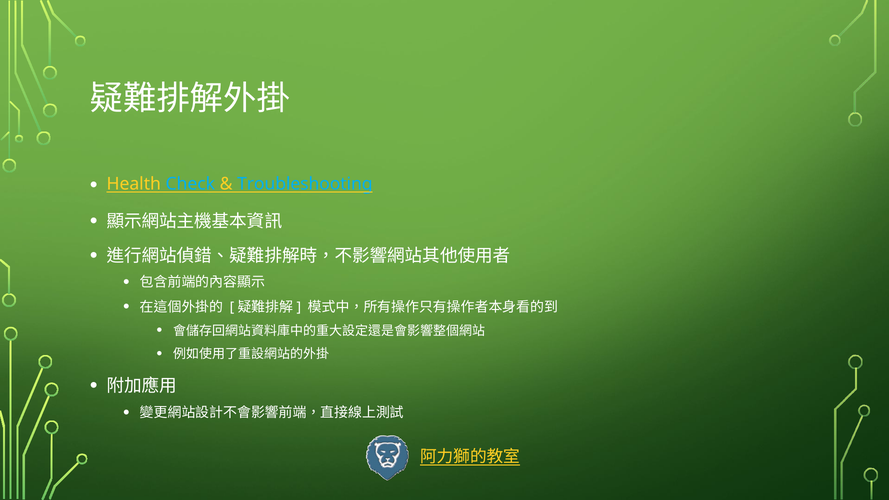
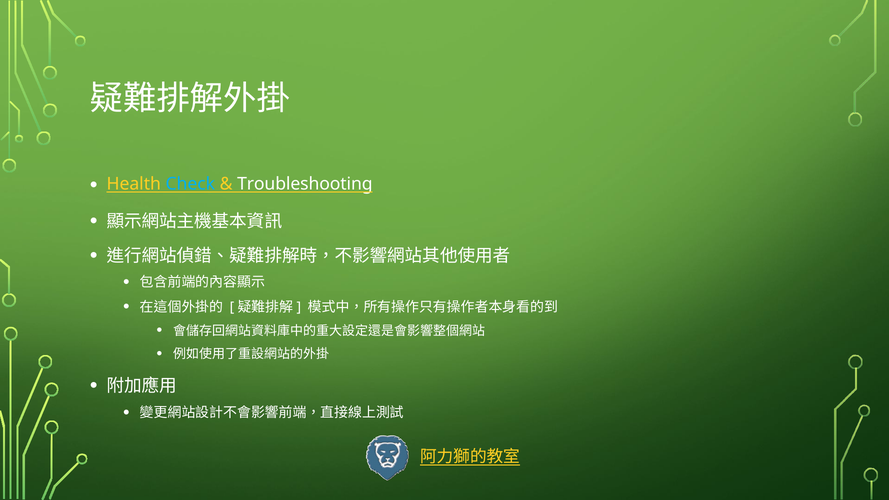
Troubleshooting colour: light blue -> white (305, 184)
